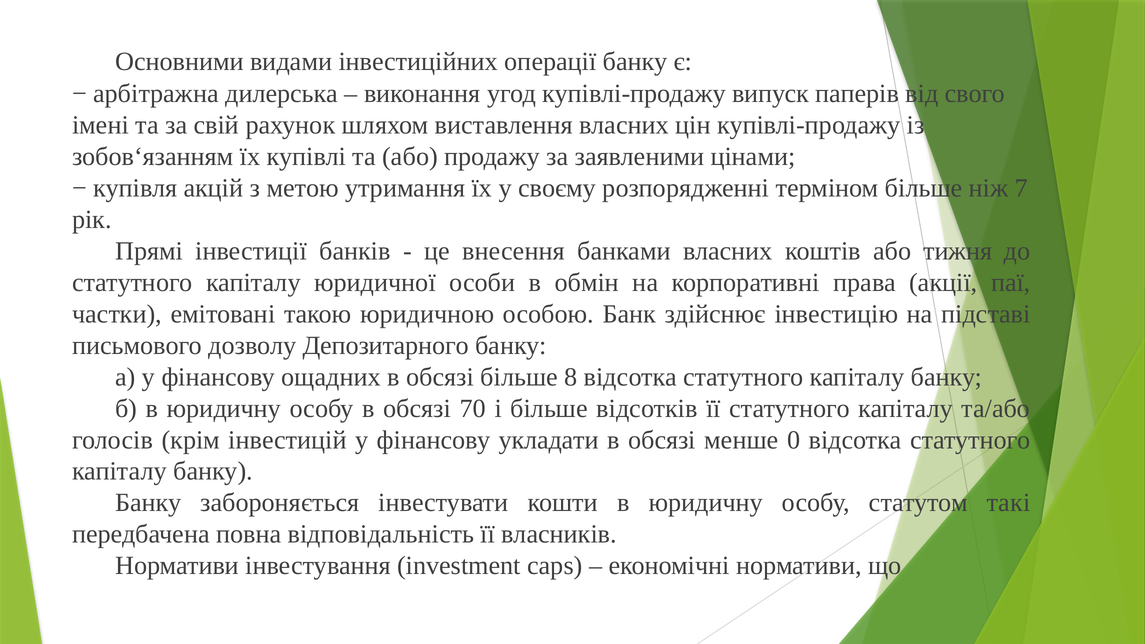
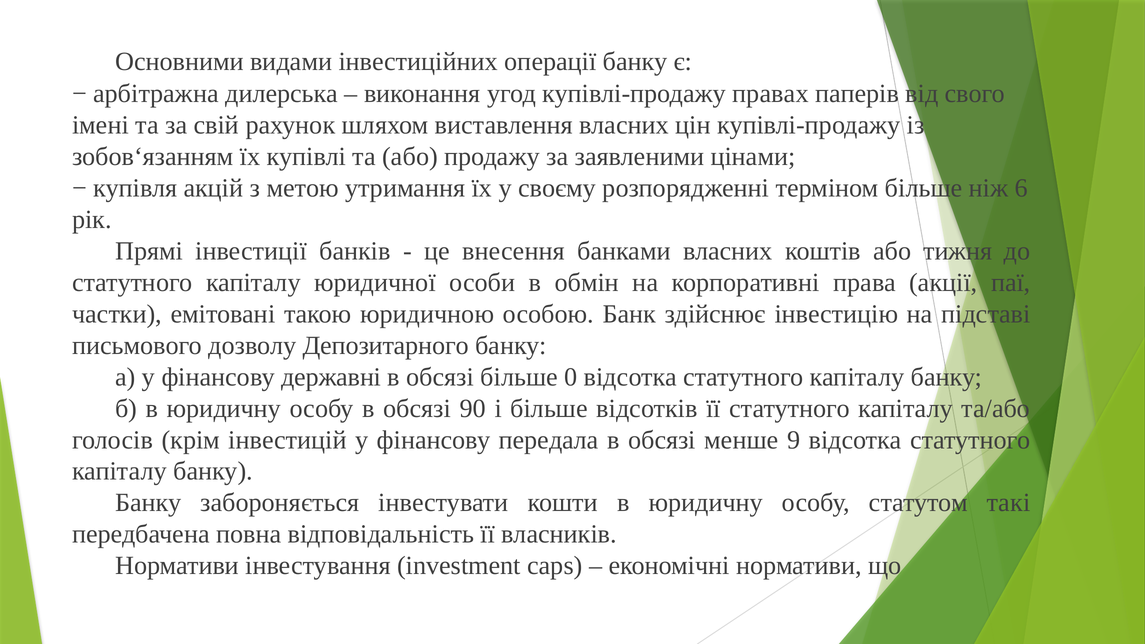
випуск: випуск -> правах (770, 94)
7: 7 -> 6 (1021, 188)
ощадних: ощадних -> державні (331, 377)
8: 8 -> 0 (571, 377)
70: 70 -> 90 (473, 408)
укладати: укладати -> передала (549, 440)
0: 0 -> 9 (794, 440)
